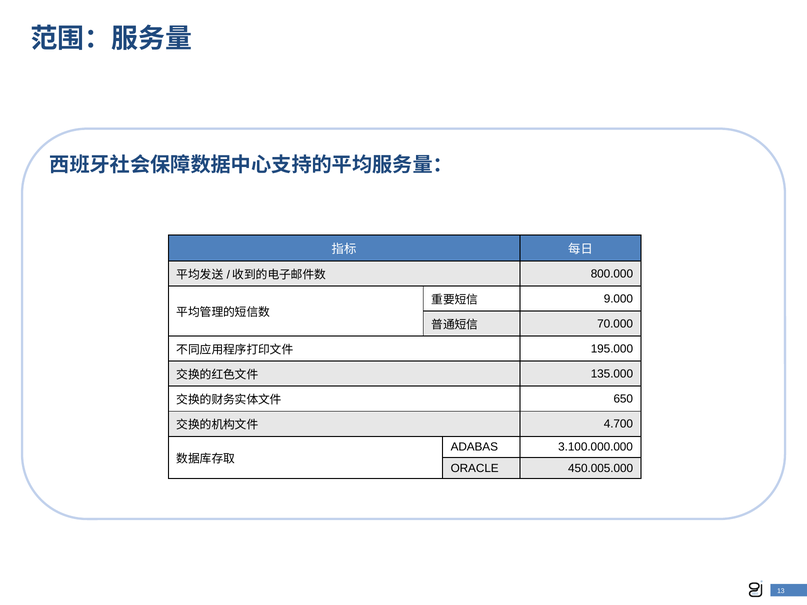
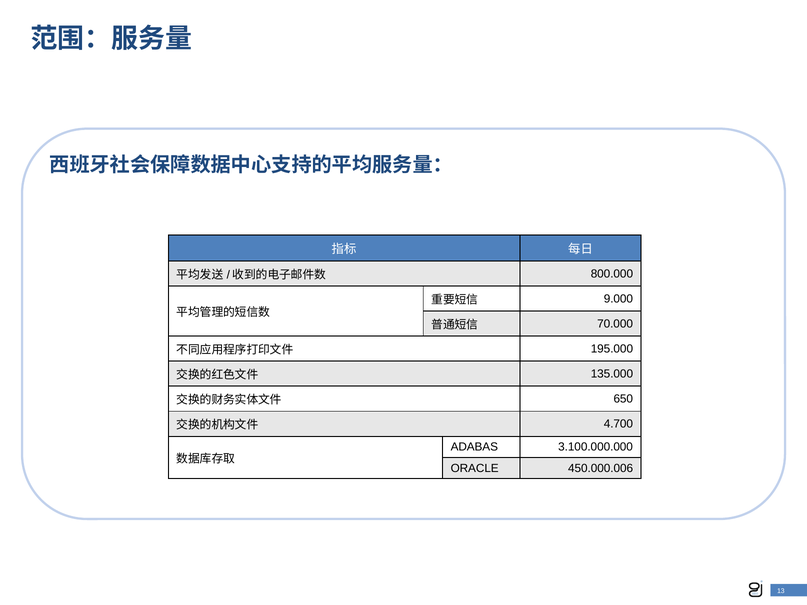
450.005.000: 450.005.000 -> 450.000.006 (601, 468)
